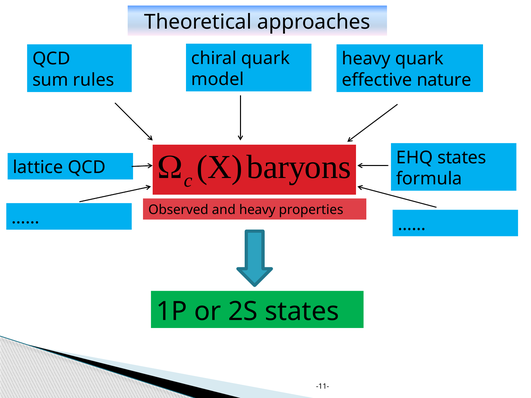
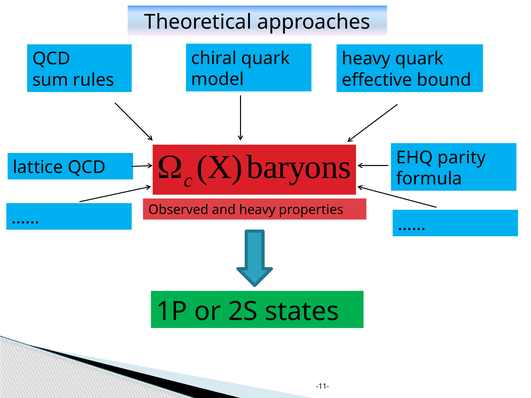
nature: nature -> bound (444, 80)
EHQ states: states -> parity (462, 158)
